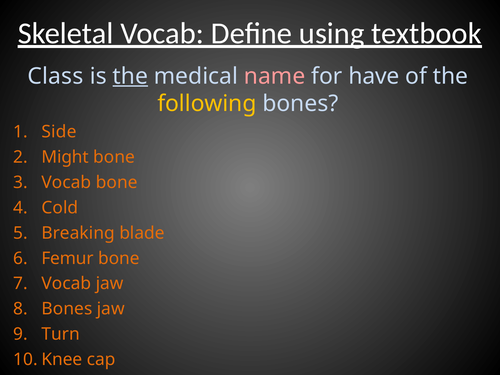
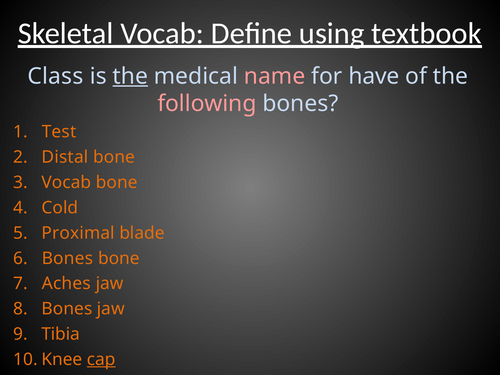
following colour: yellow -> pink (207, 104)
Side: Side -> Test (59, 132)
Might: Might -> Distal (65, 157)
Breaking: Breaking -> Proximal (78, 233)
Femur: Femur -> Bones (67, 258)
Vocab: Vocab -> Aches (66, 284)
Turn: Turn -> Tibia (61, 334)
cap underline: none -> present (101, 359)
